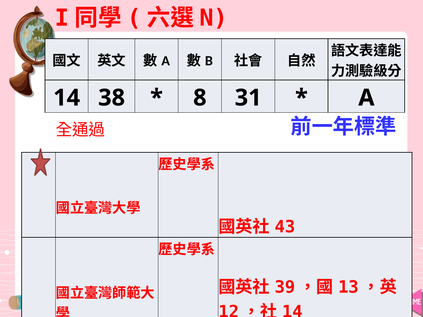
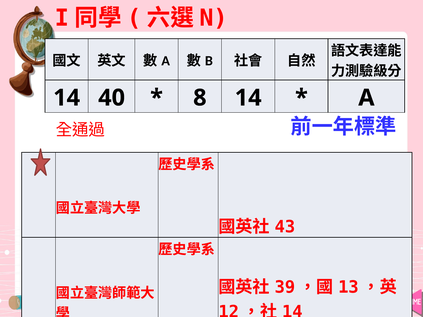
38: 38 -> 40 (112, 98)
8 31: 31 -> 14 (248, 98)
